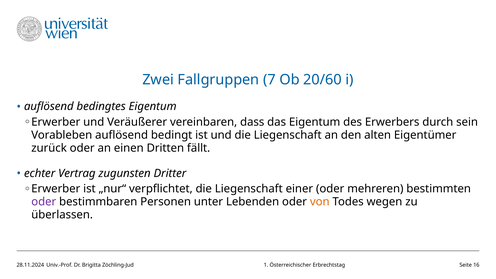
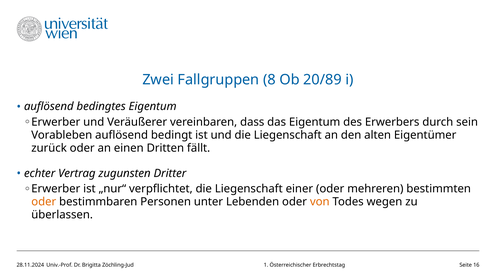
7: 7 -> 8 (269, 80)
20/60: 20/60 -> 20/89 (323, 80)
oder colour: purple -> orange (44, 202)
